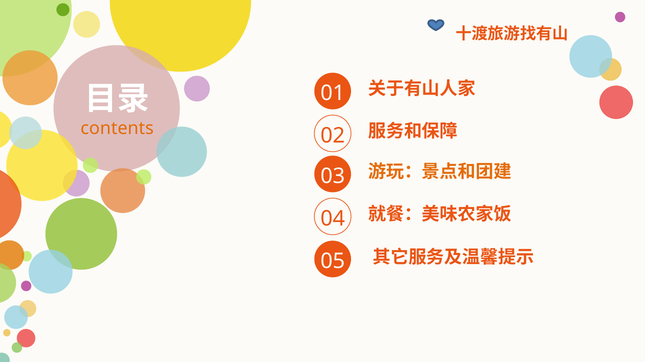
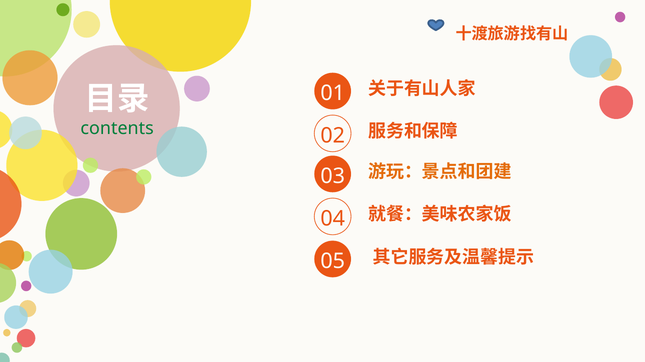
contents colour: orange -> green (117, 129)
